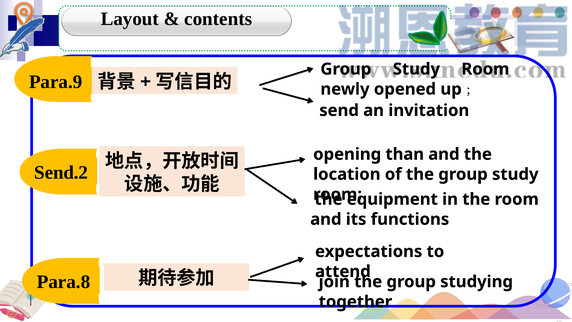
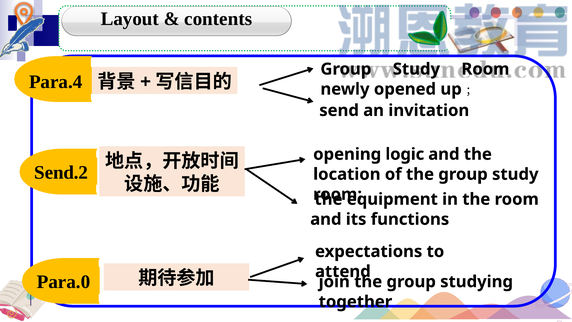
Para.9: Para.9 -> Para.4 (56, 82)
than: than -> logic (405, 154)
Para.8: Para.8 -> Para.0 (64, 282)
